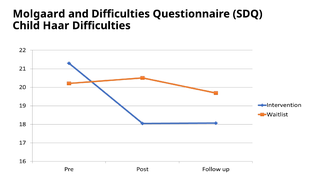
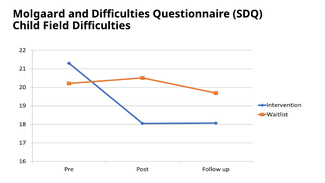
Haar: Haar -> Field (56, 26)
